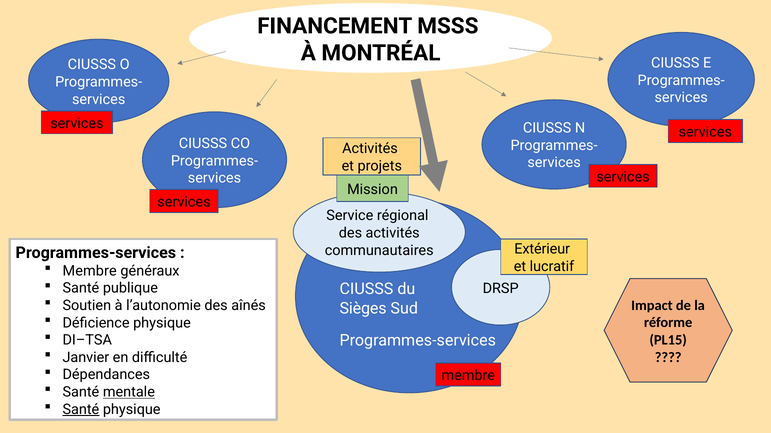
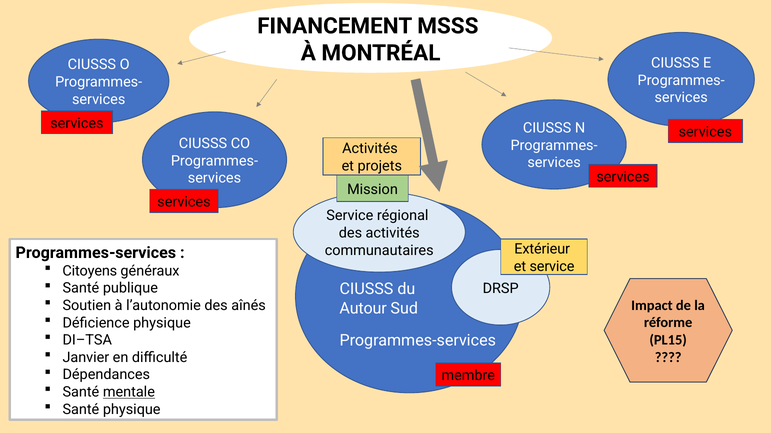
et lucratif: lucratif -> service (552, 267)
Membre: Membre -> Citoyens (90, 271)
Sièges: Sièges -> Autour (363, 309)
Santé underline: present -> none (81, 410)
